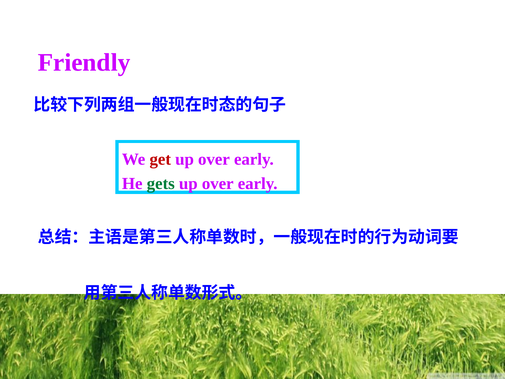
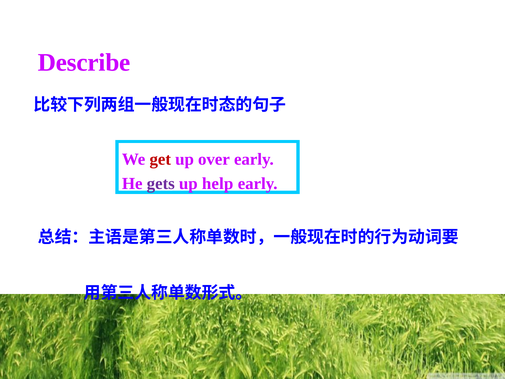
Friendly: Friendly -> Describe (84, 62)
gets colour: green -> purple (161, 183)
over: over -> help (218, 183)
